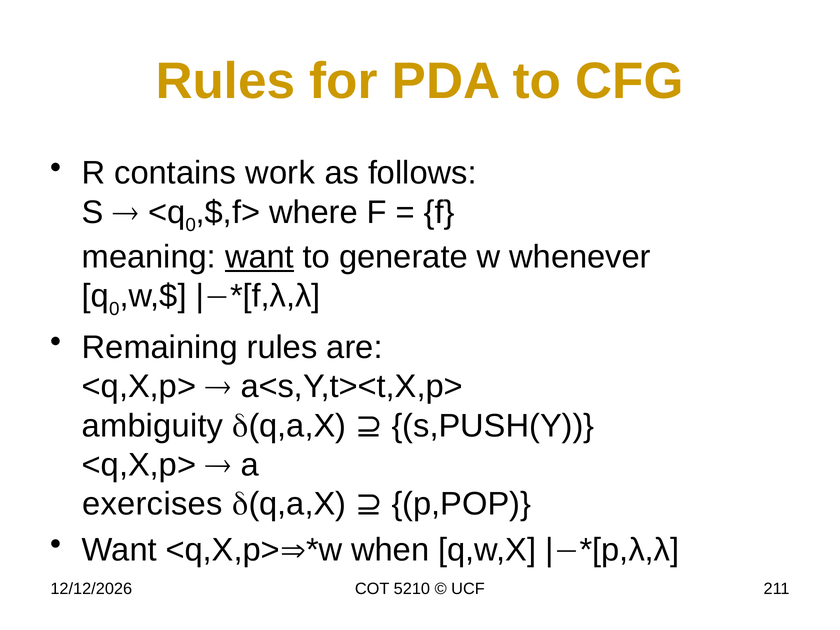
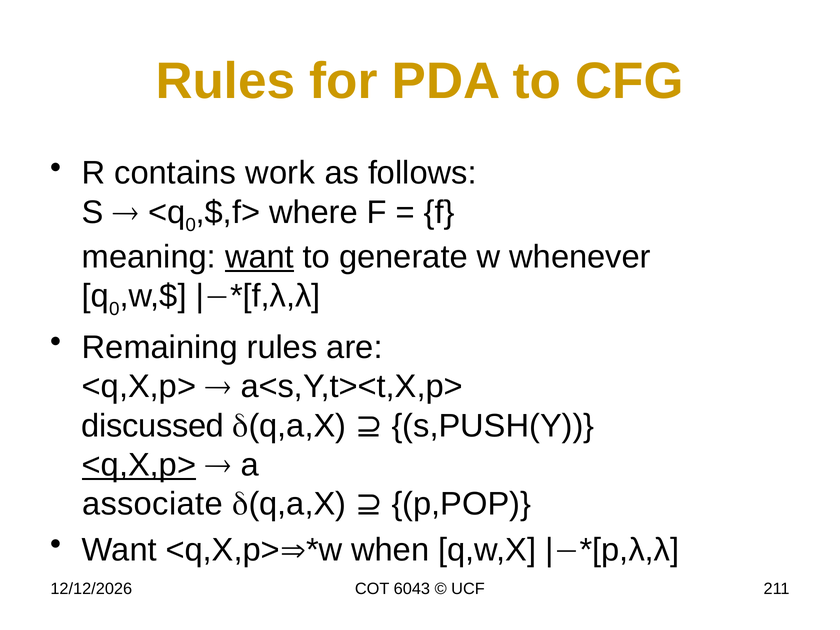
ambiguity: ambiguity -> discussed (153, 426)
<q,X,p> underline: none -> present (139, 465)
exercises: exercises -> associate (152, 504)
5210: 5210 -> 6043 (412, 589)
